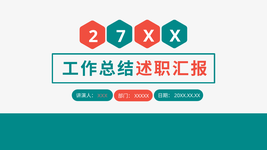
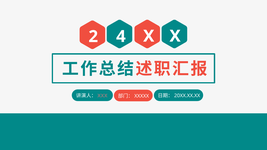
7: 7 -> 4 (121, 37)
